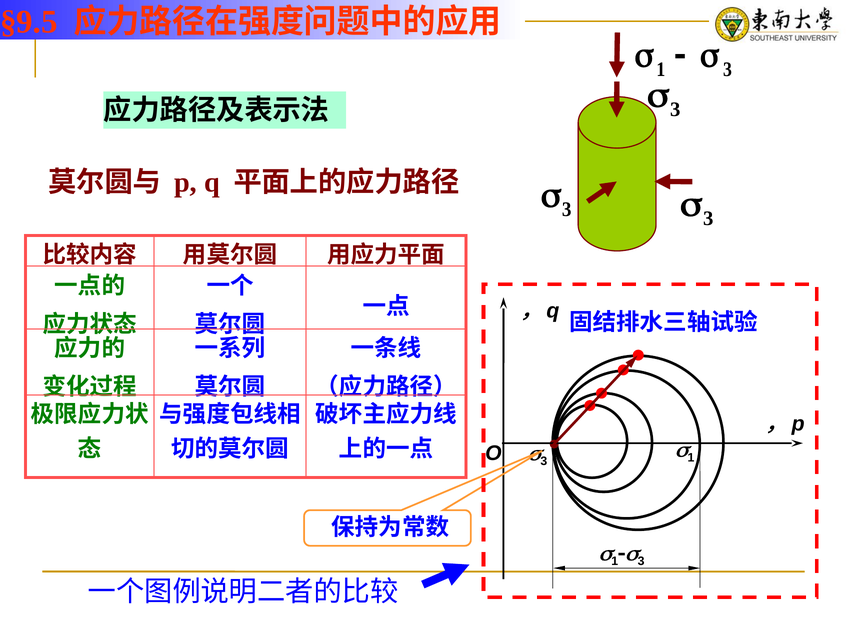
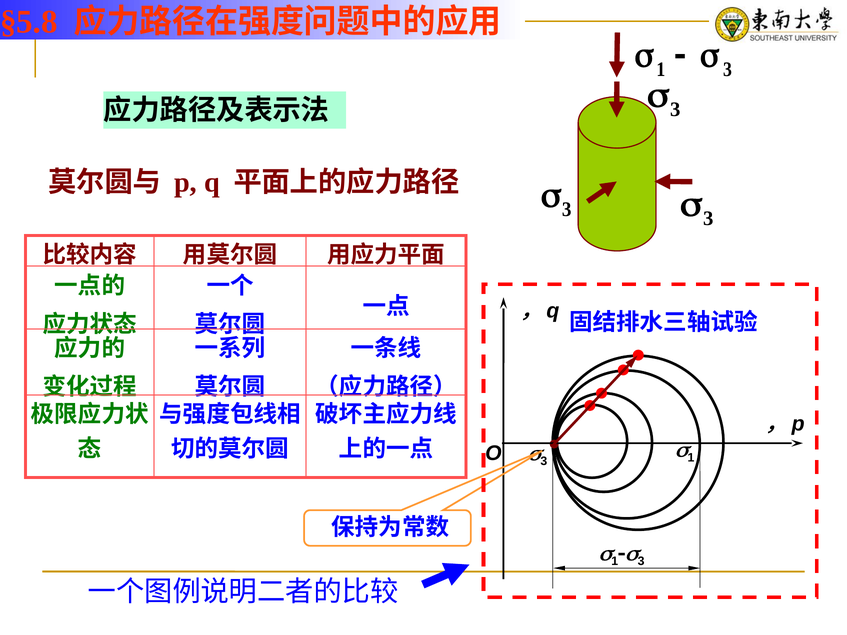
§9.5: §9.5 -> §5.8 (29, 22)
